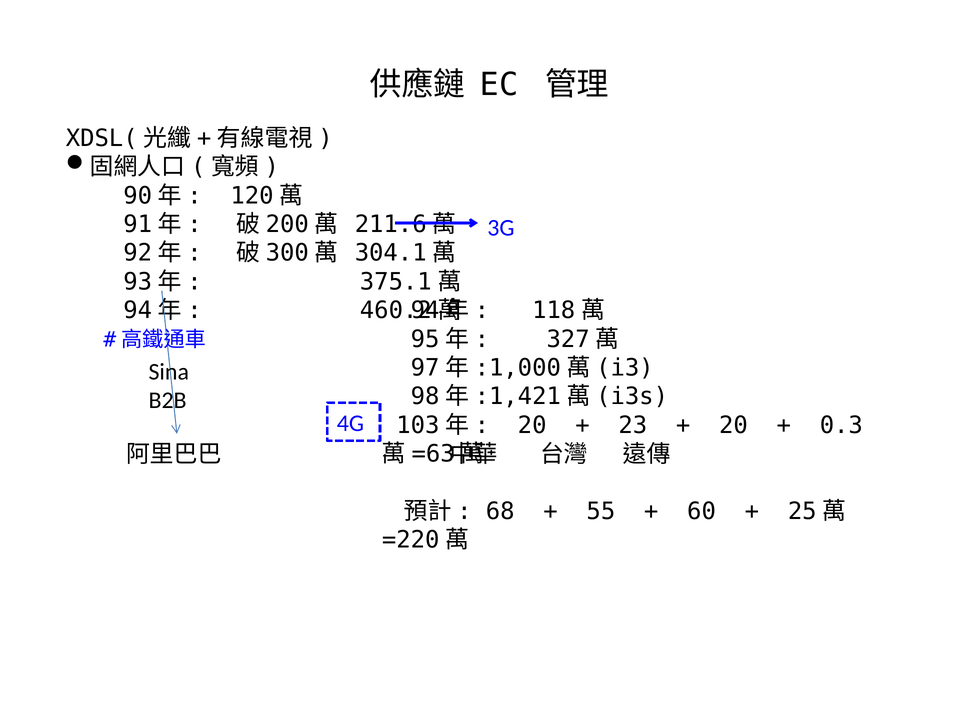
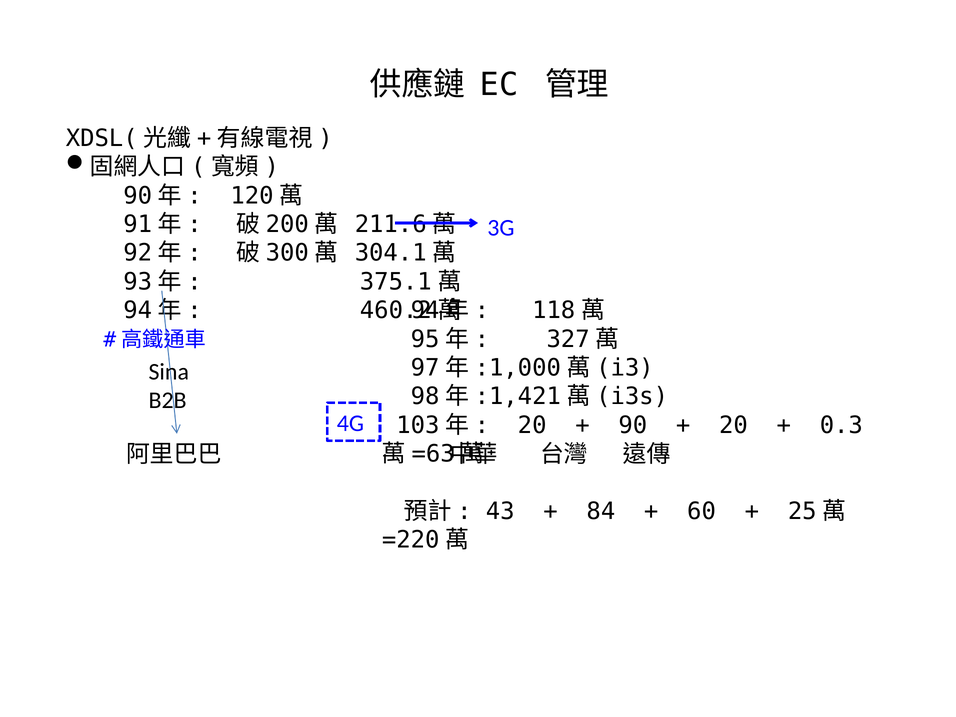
23: 23 -> 90 (633, 425)
68: 68 -> 43 (500, 511)
55: 55 -> 84 (601, 511)
